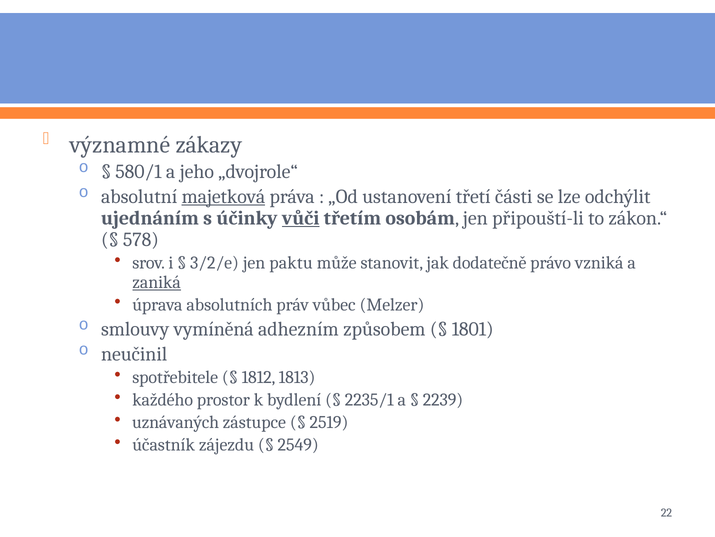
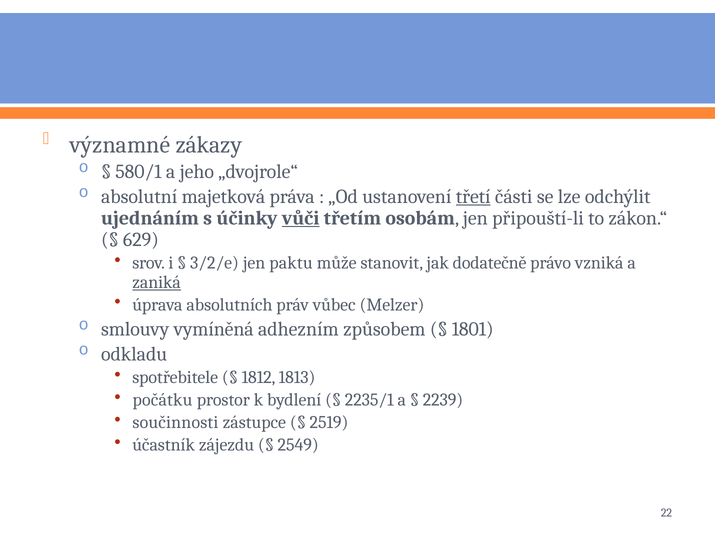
majetková underline: present -> none (223, 196)
třetí underline: none -> present (473, 196)
578: 578 -> 629 (141, 239)
neučinil: neučinil -> odkladu (134, 354)
každého: každého -> počátku (163, 399)
uznávaných: uznávaných -> součinnosti (175, 422)
